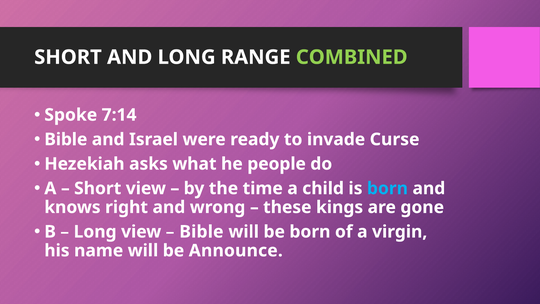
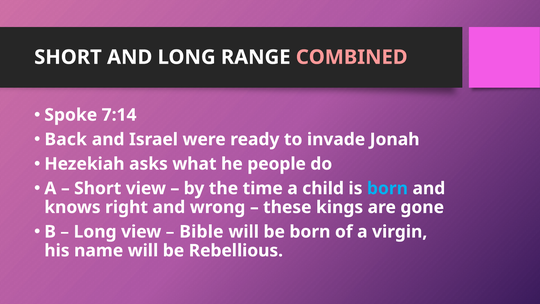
COMBINED colour: light green -> pink (352, 57)
Bible: Bible -> Back (66, 139)
Curse: Curse -> Jonah (395, 139)
Announce: Announce -> Rebellious (236, 250)
